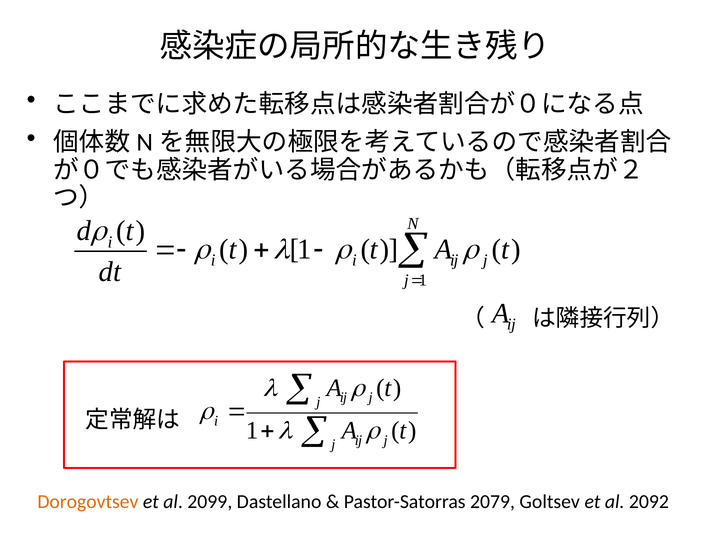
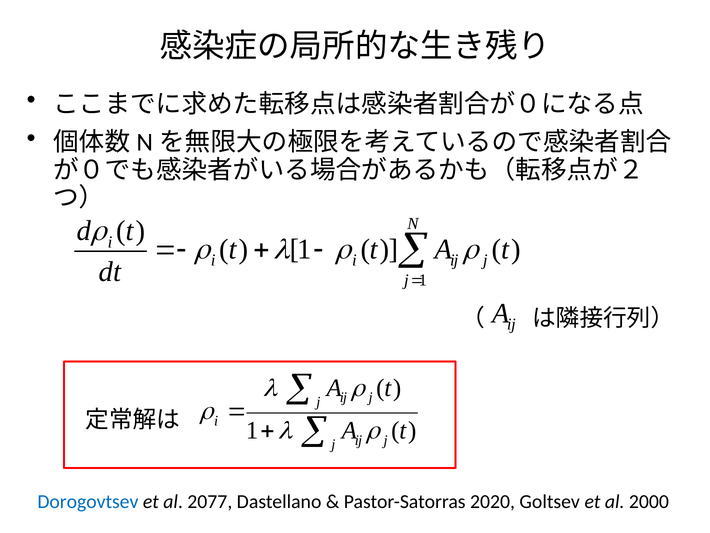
Dorogovtsev colour: orange -> blue (88, 501)
2099: 2099 -> 2077 (210, 501)
2079: 2079 -> 2020 (493, 501)
2092: 2092 -> 2000 (649, 501)
